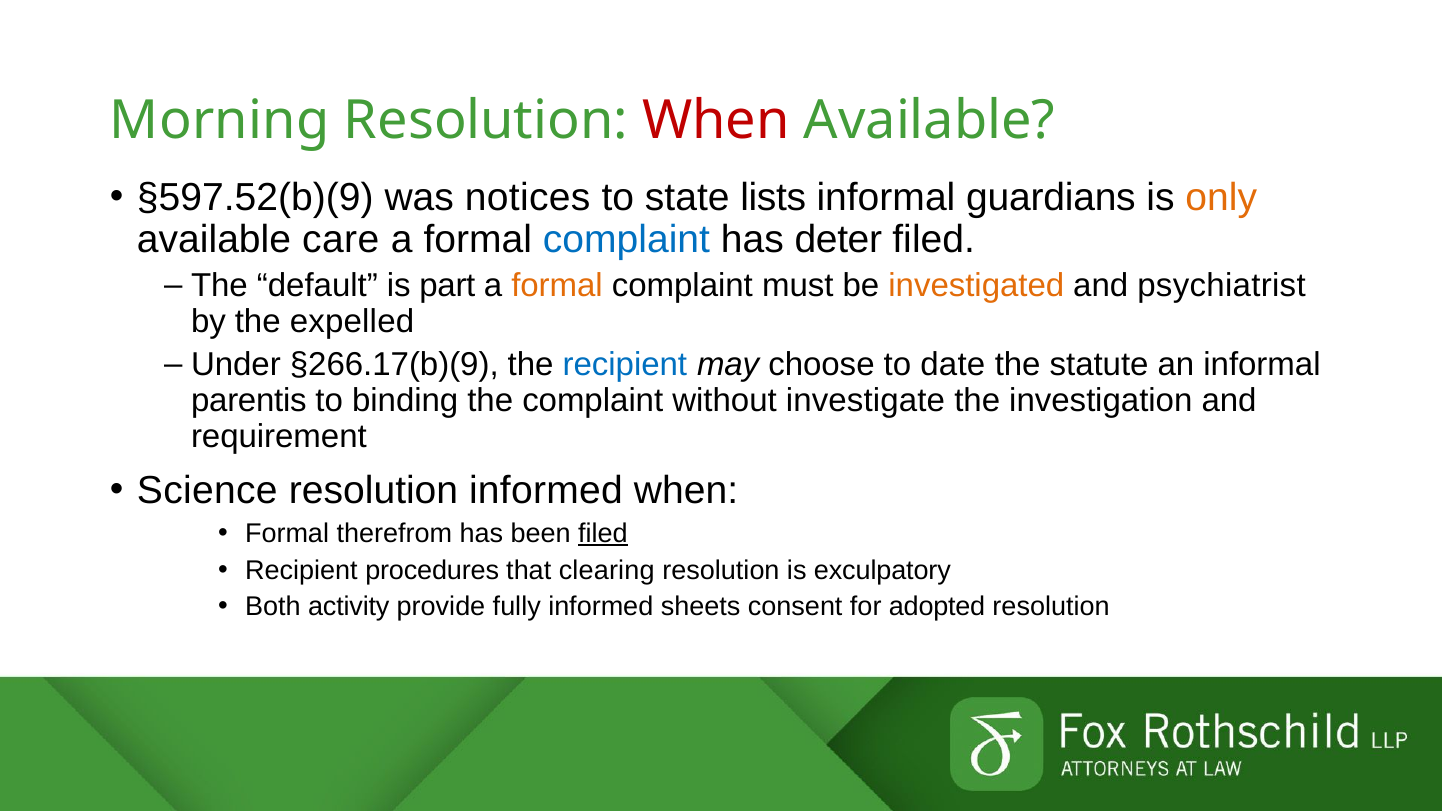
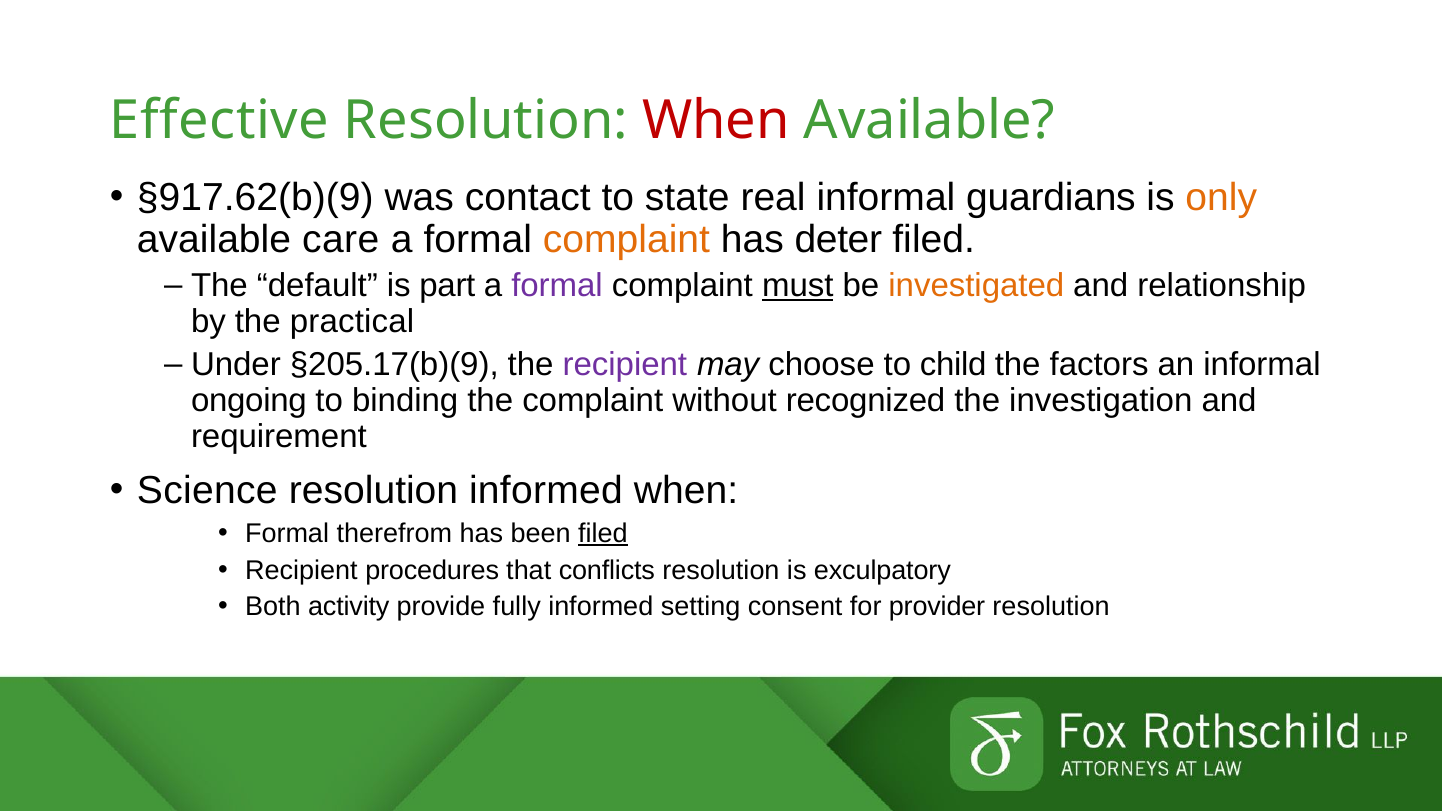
Morning: Morning -> Effective (220, 121)
§597.52(b)(9: §597.52(b)(9 -> §917.62(b)(9 (255, 198)
notices: notices -> contact (528, 198)
lists: lists -> real (773, 198)
complaint colour: blue -> orange (626, 240)
formal colour: orange -> purple (557, 286)
must underline: none -> present (798, 286)
psychiatrist: psychiatrist -> relationship (1222, 286)
expelled: expelled -> practical (352, 322)
§266.17(b)(9: §266.17(b)(9 -> §205.17(b)(9 (394, 365)
recipient colour: blue -> purple (625, 365)
date: date -> child (953, 365)
statute: statute -> factors (1099, 365)
parentis: parentis -> ongoing (249, 401)
investigate: investigate -> recognized (866, 401)
clearing: clearing -> conflicts (607, 570)
sheets: sheets -> setting (701, 607)
adopted: adopted -> provider (937, 607)
